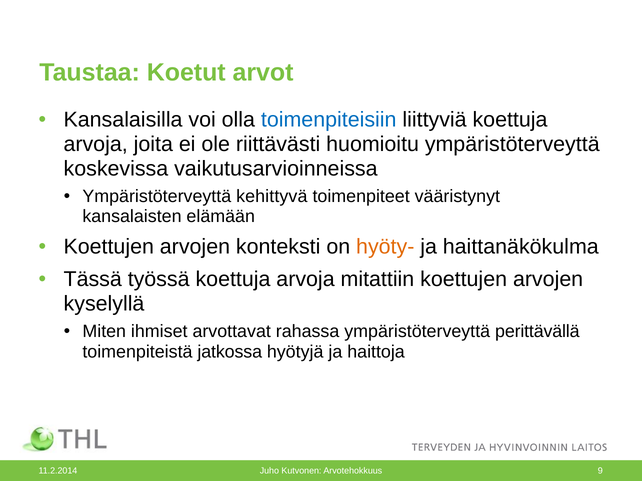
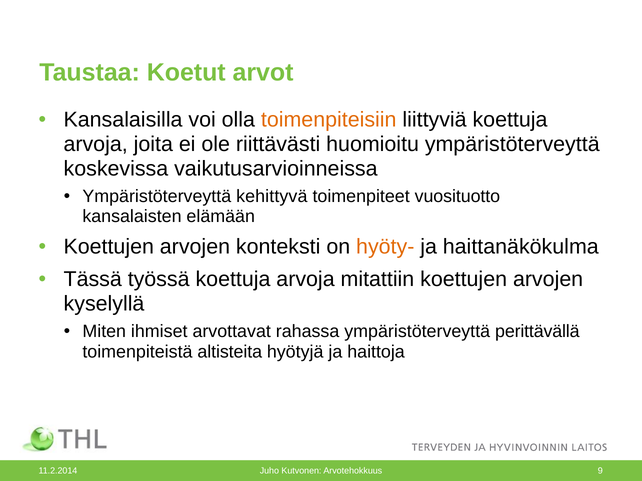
toimenpiteisiin colour: blue -> orange (329, 120)
vääristynyt: vääristynyt -> vuosituotto (457, 196)
jatkossa: jatkossa -> altisteita (230, 352)
